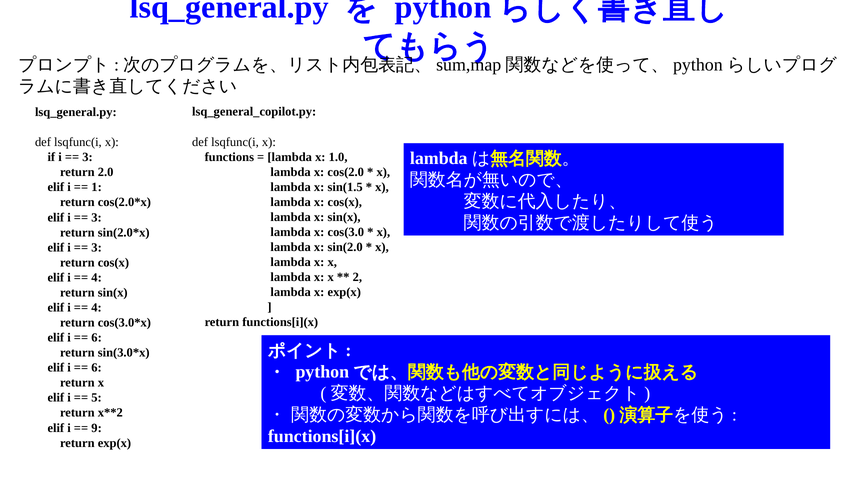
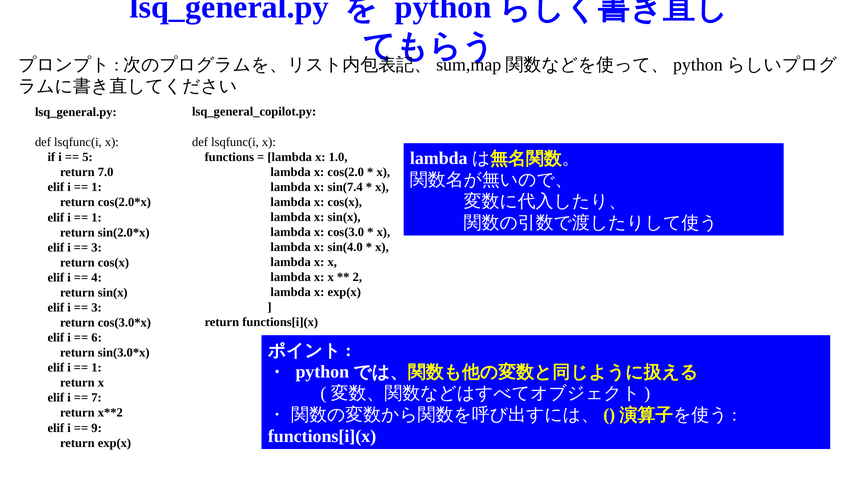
3: 3 -> 5 (88, 157)
2.0: 2.0 -> 7.0 (106, 172)
sin(1.5: sin(1.5 -> sin(7.4 (345, 187)
3: 3 -> 1 (97, 217)
sin(2.0: sin(2.0 -> sin(4.0 (345, 247)
4: 4 -> 3 (97, 307)
6: 6 -> 1 (97, 367)
5: 5 -> 7 (97, 397)
